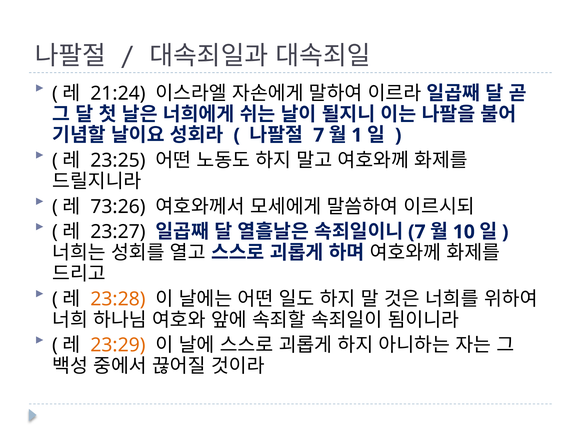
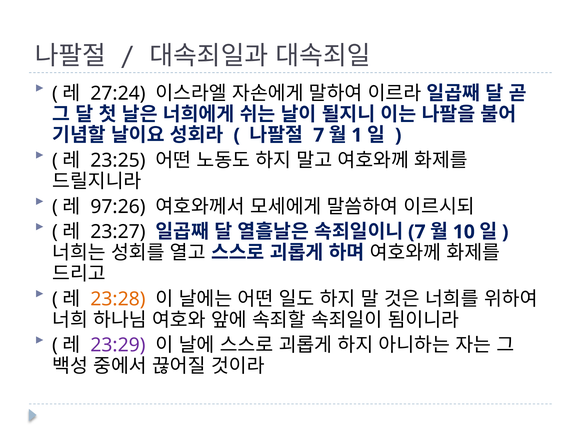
21:24: 21:24 -> 27:24 (118, 93)
73:26: 73:26 -> 97:26 (118, 207)
23:29 colour: orange -> purple (118, 345)
